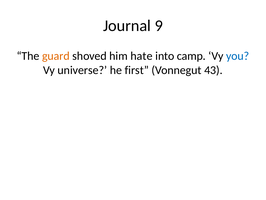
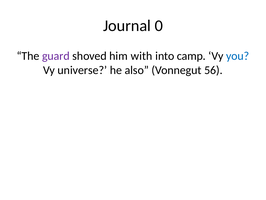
9: 9 -> 0 (159, 26)
guard colour: orange -> purple (56, 56)
hate: hate -> with (141, 56)
first: first -> also (137, 70)
43: 43 -> 56 (213, 70)
